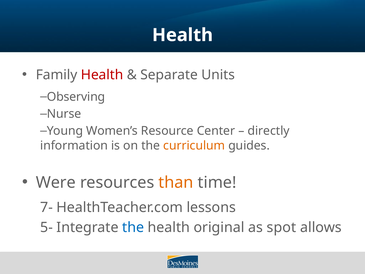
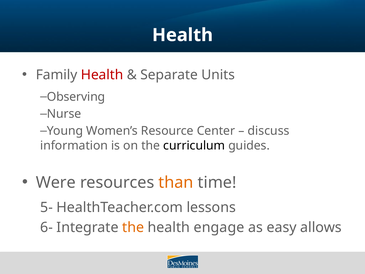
directly: directly -> discuss (269, 131)
curriculum colour: orange -> black (194, 145)
7-: 7- -> 5- (46, 207)
5-: 5- -> 6- (46, 227)
the colour: blue -> orange (133, 227)
original: original -> engage (219, 227)
spot: spot -> easy (282, 227)
